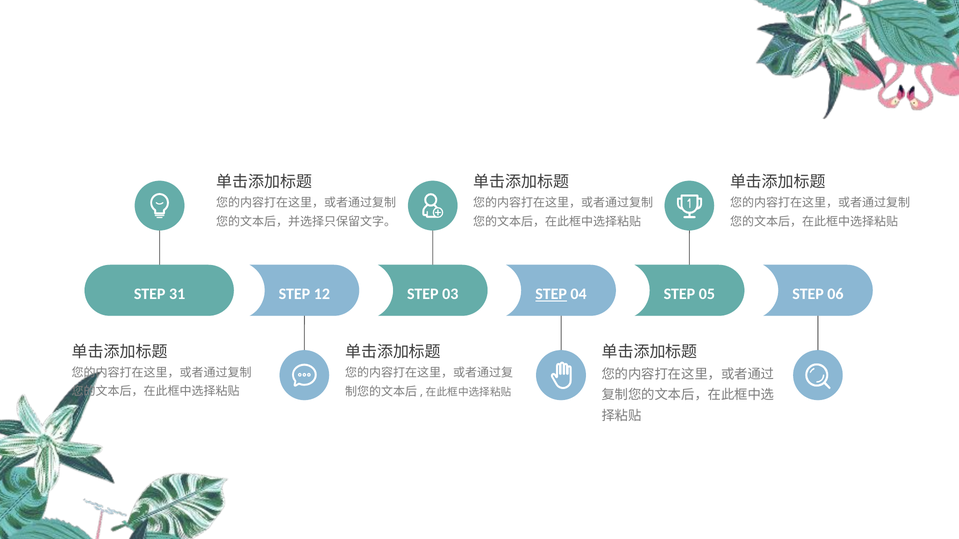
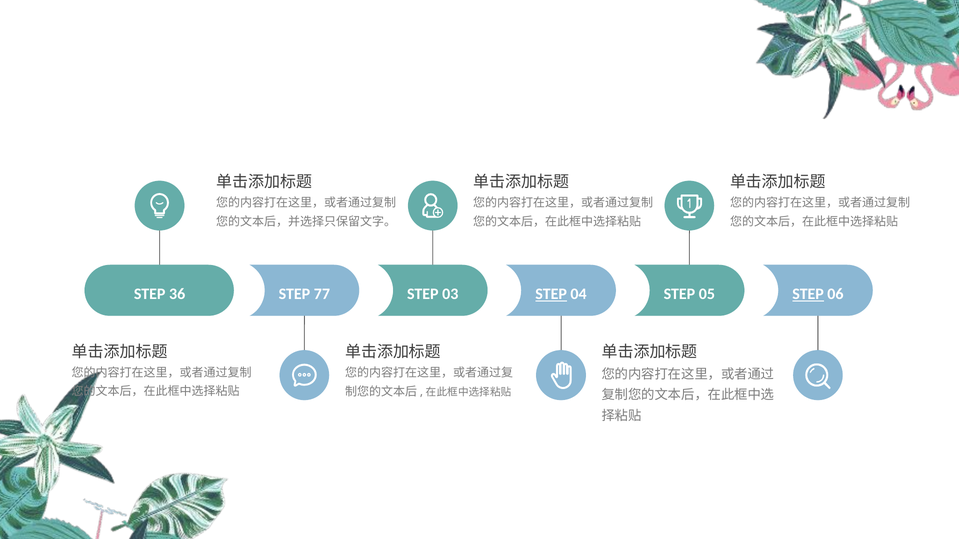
31: 31 -> 36 (177, 294)
12: 12 -> 77 (322, 294)
STEP underline: none -> present (808, 294)
